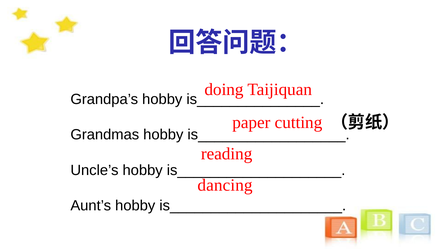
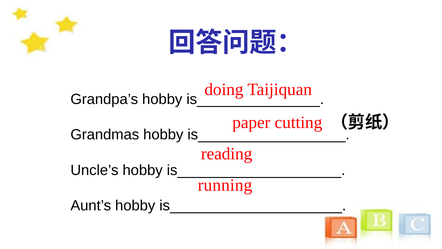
dancing: dancing -> running (225, 185)
